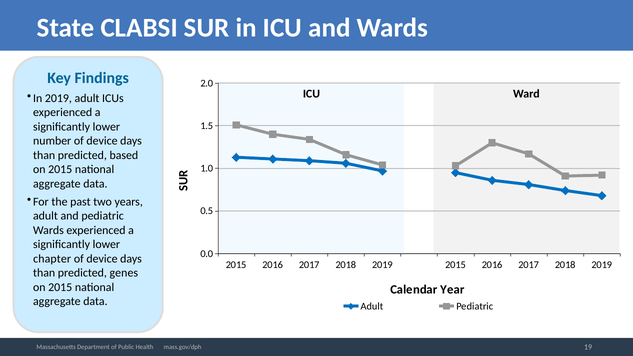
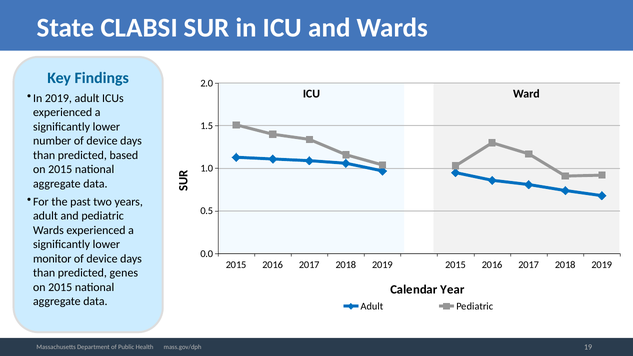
chapter: chapter -> monitor (52, 259)
